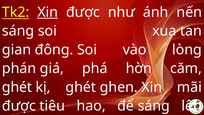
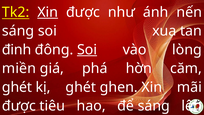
gian: gian -> đinh (17, 50)
Soi underline: none -> present (87, 50)
phán: phán -> miền (19, 68)
